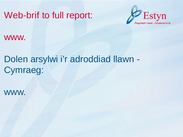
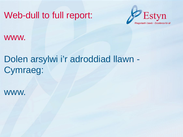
Web-brif: Web-brif -> Web-dull (22, 15)
